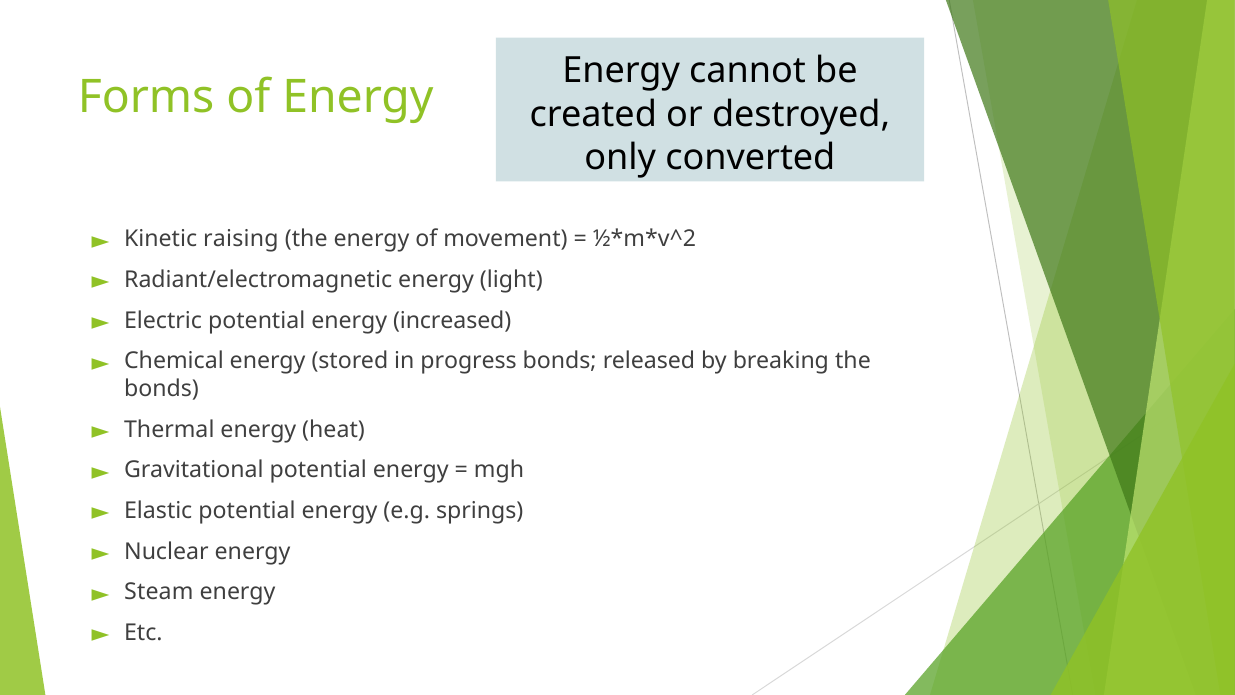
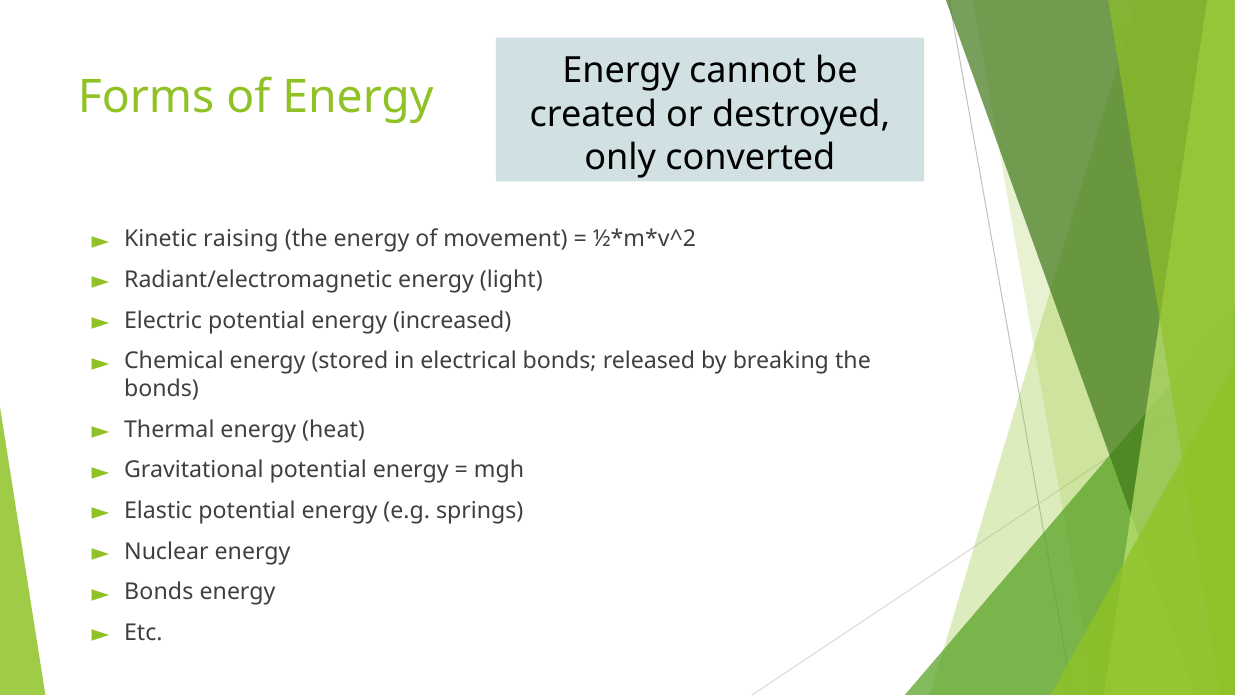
progress: progress -> electrical (469, 361)
Steam: Steam -> Bonds (159, 592)
